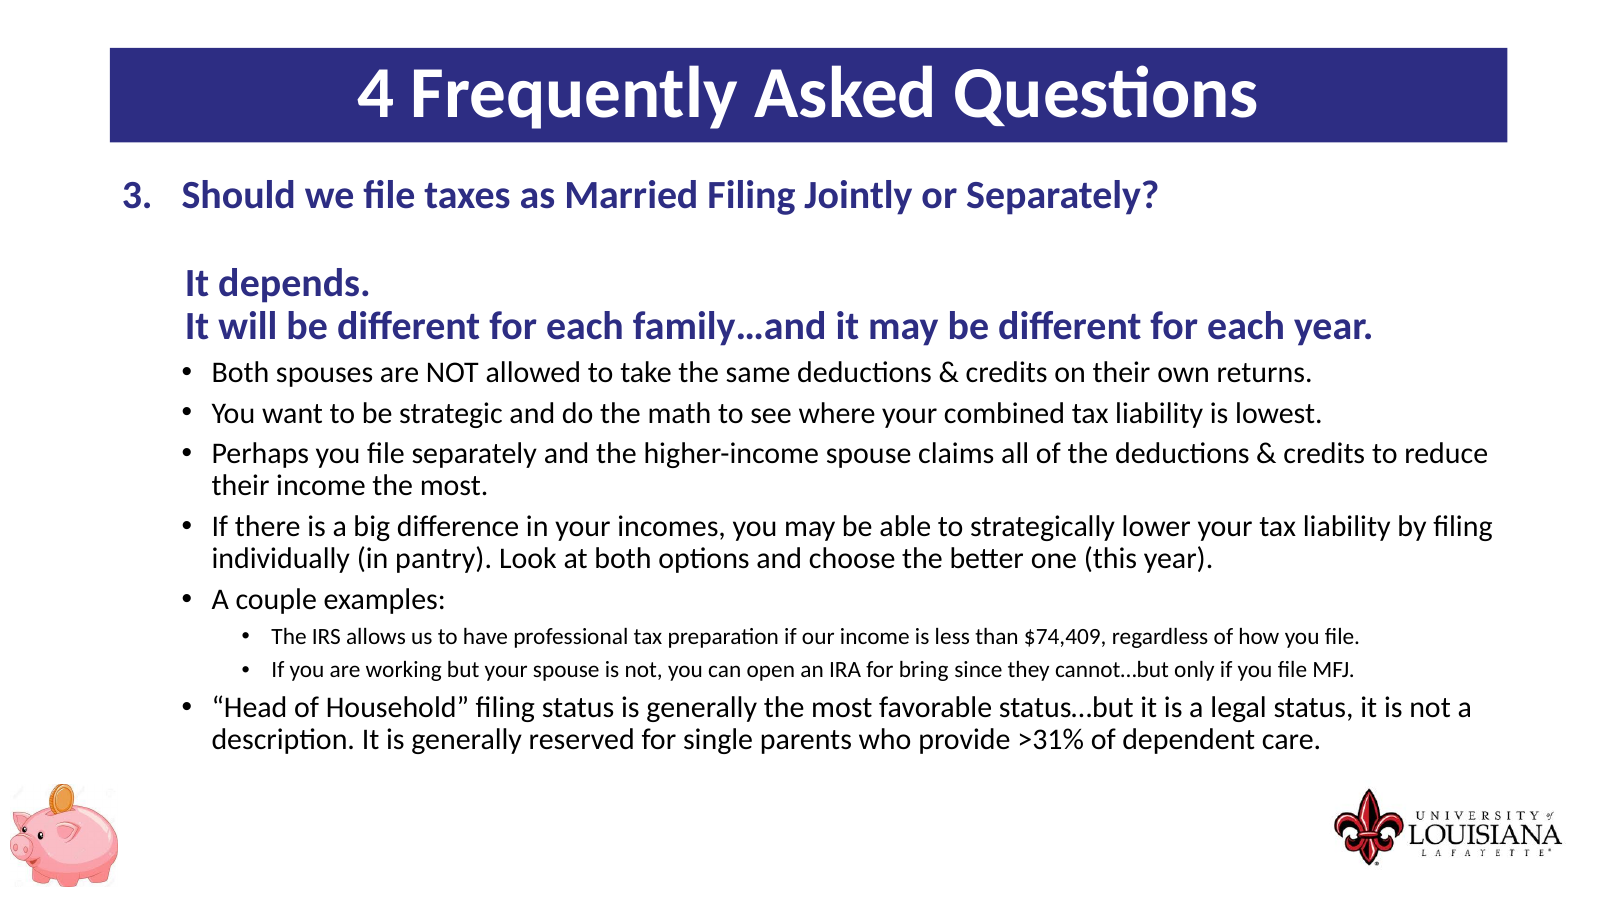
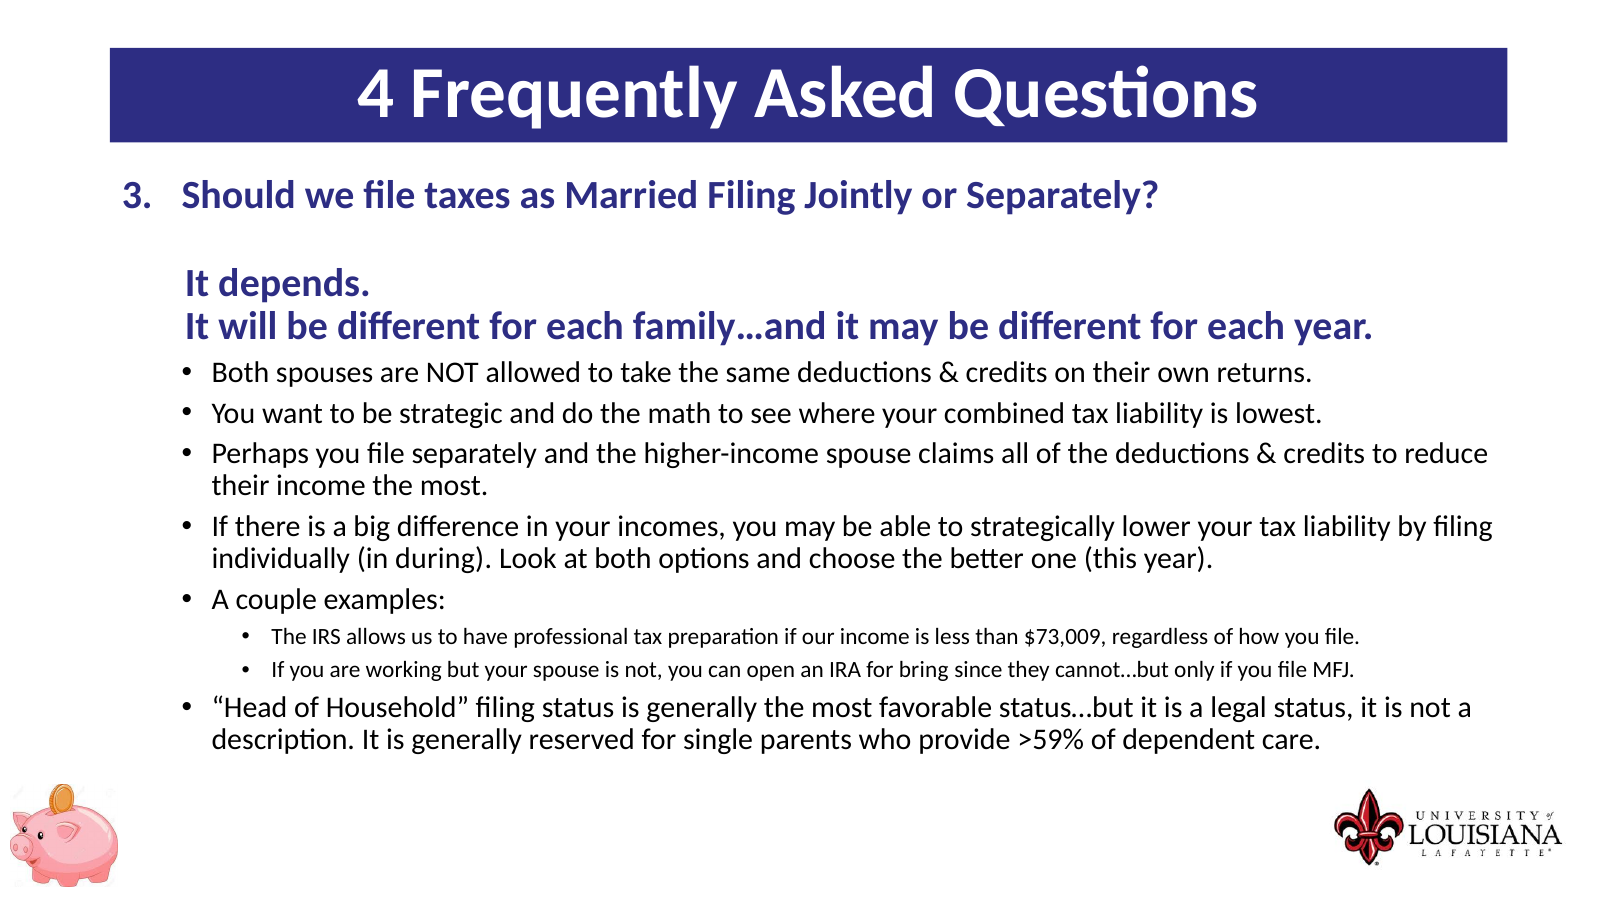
pantry: pantry -> during (444, 559)
$74,409: $74,409 -> $73,009 (1065, 637)
>31%: >31% -> >59% (1051, 740)
